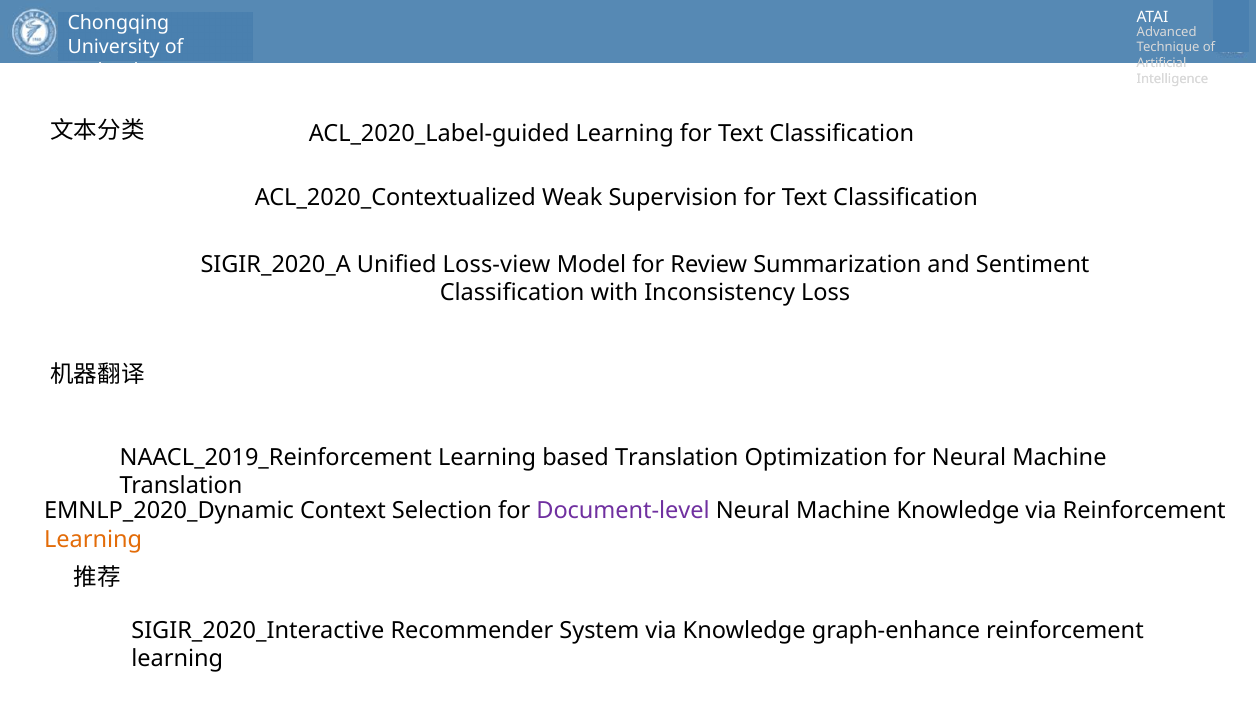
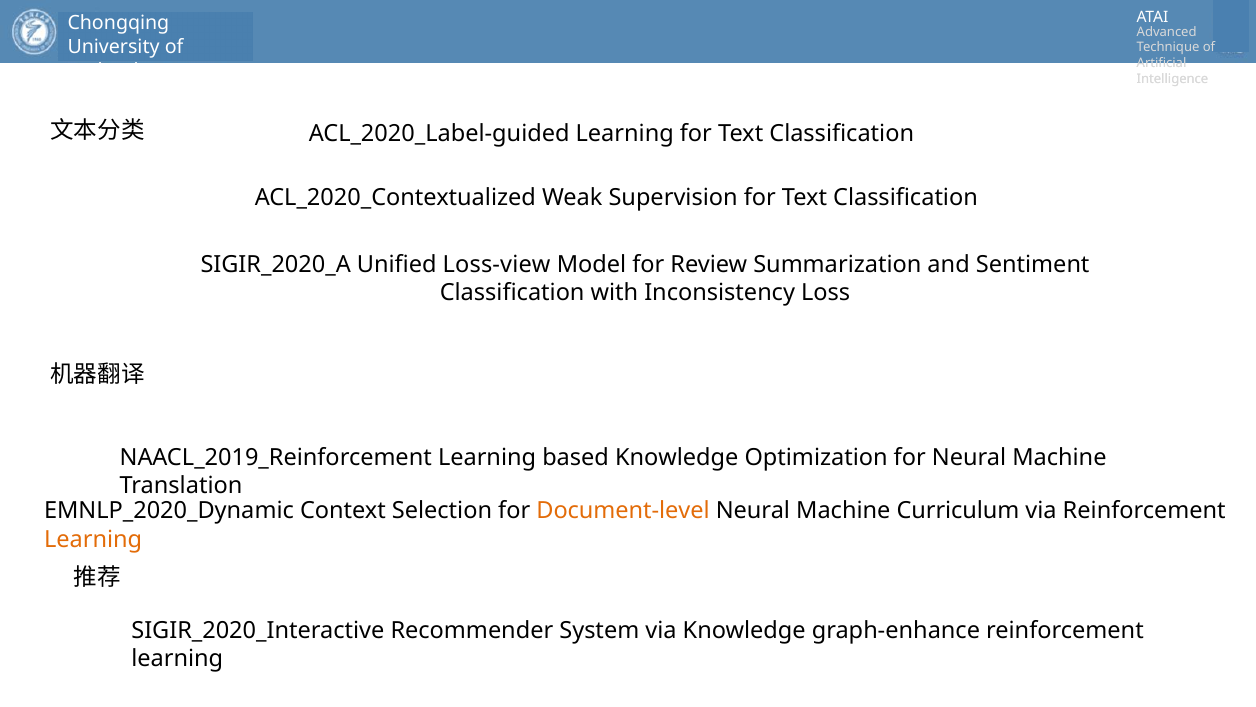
based Translation: Translation -> Knowledge (677, 457)
Document-level colour: purple -> orange (623, 511)
Machine Knowledge: Knowledge -> Curriculum (958, 511)
